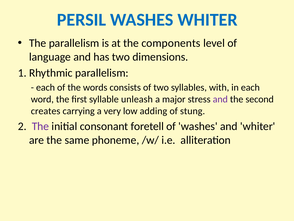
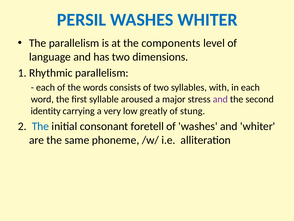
unleash: unleash -> aroused (137, 99)
creates: creates -> identity (46, 111)
adding: adding -> greatly (153, 111)
The colour: purple -> blue (40, 126)
